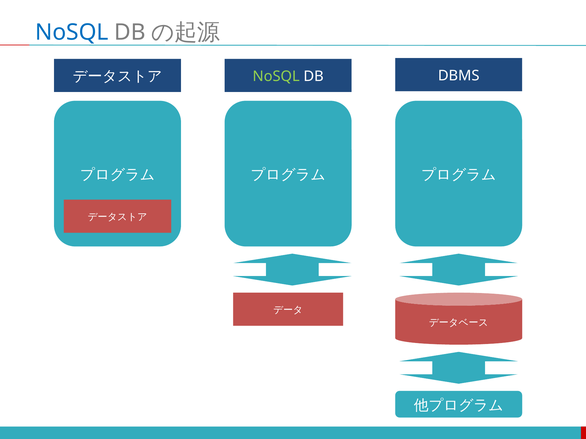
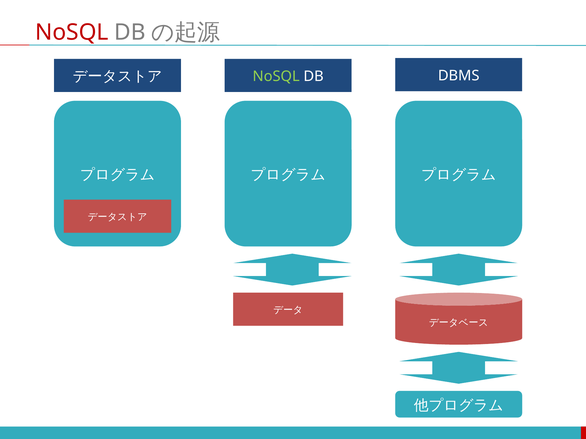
NoSQL colour: blue -> red (72, 33)
